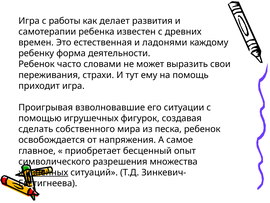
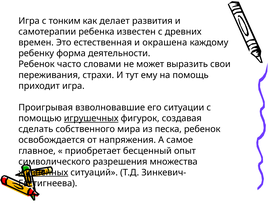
работы: работы -> тонким (65, 21)
ладонями: ладонями -> окрашена (165, 42)
игрушечных underline: none -> present (91, 118)
